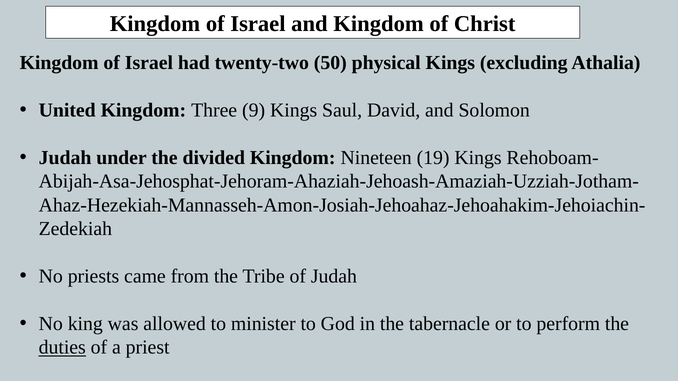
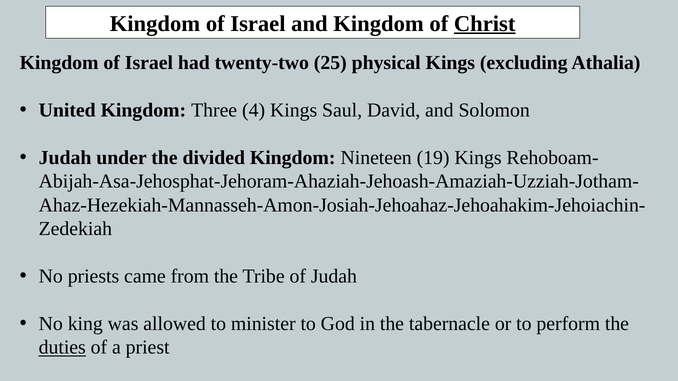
Christ underline: none -> present (485, 24)
50: 50 -> 25 (330, 63)
9: 9 -> 4 (254, 110)
